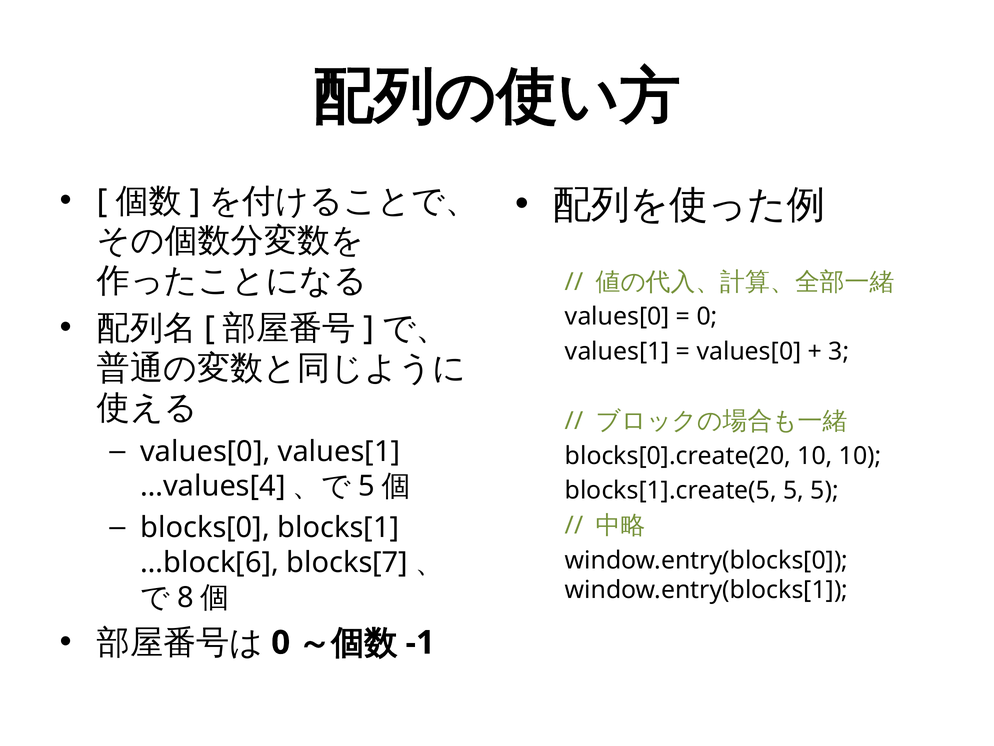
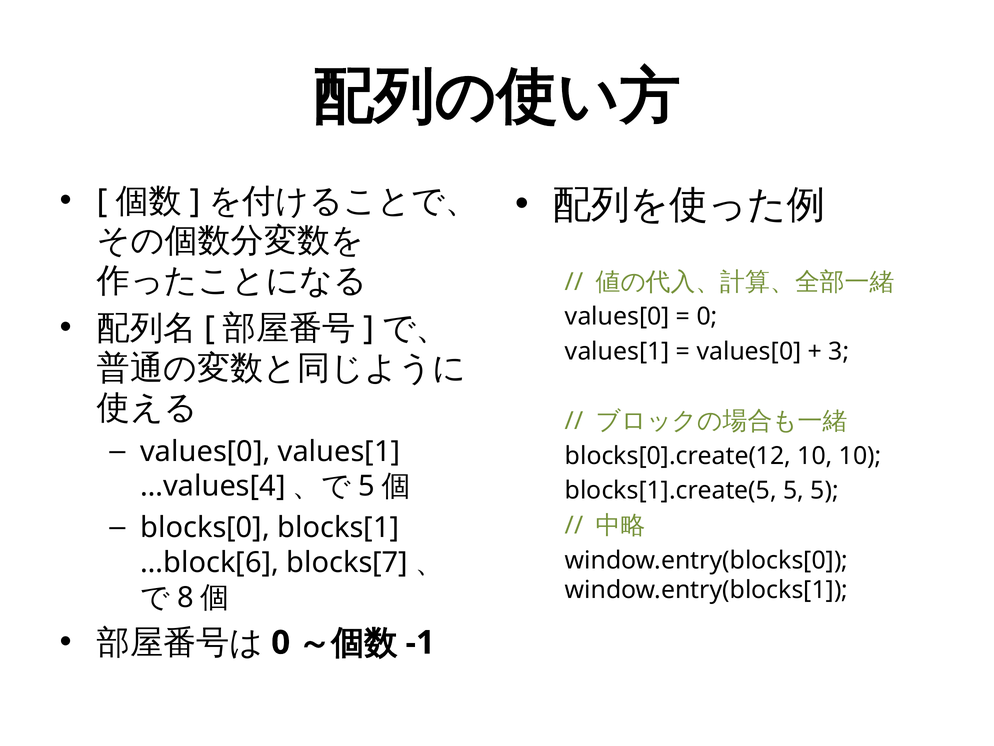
blocks[0].create(20: blocks[0].create(20 -> blocks[0].create(12 (678, 456)
